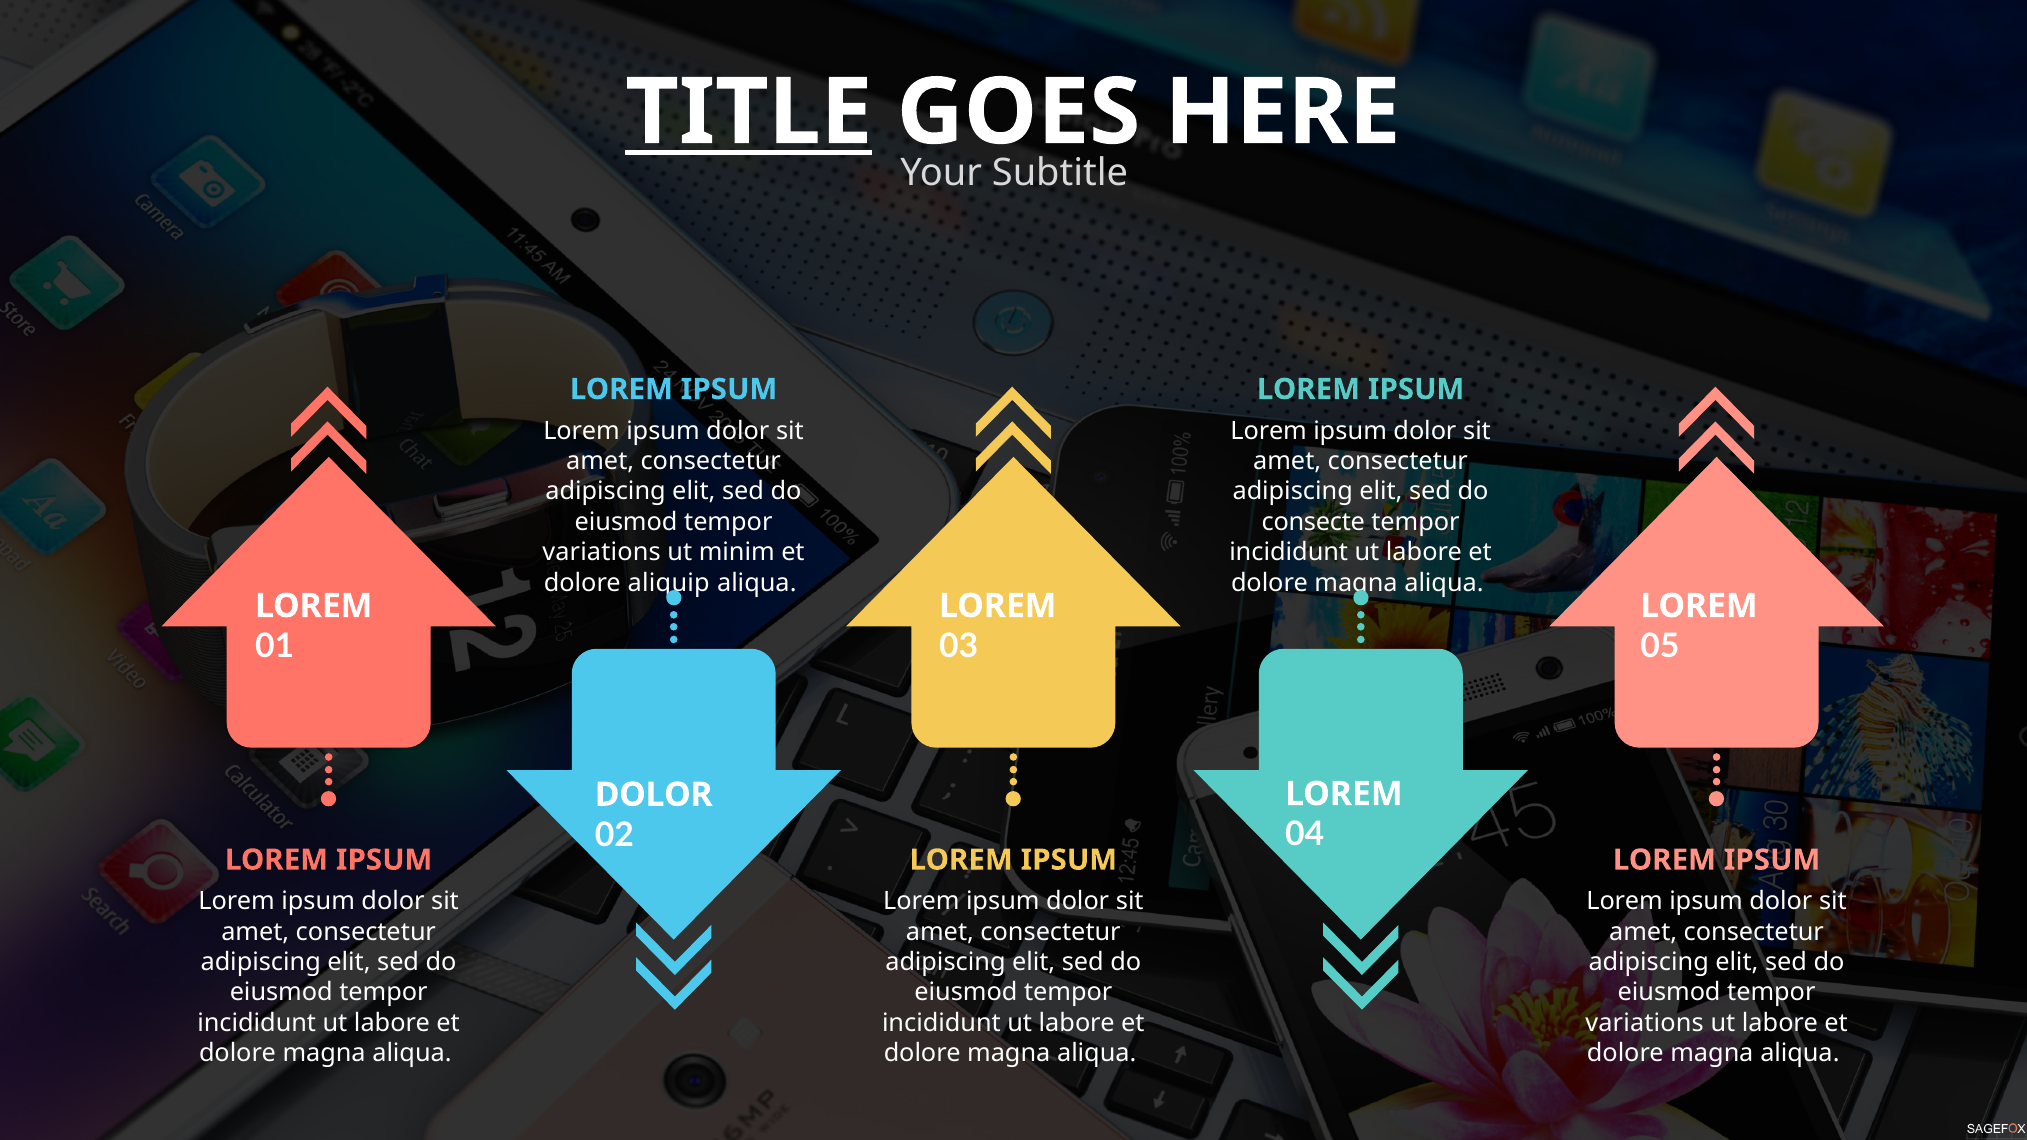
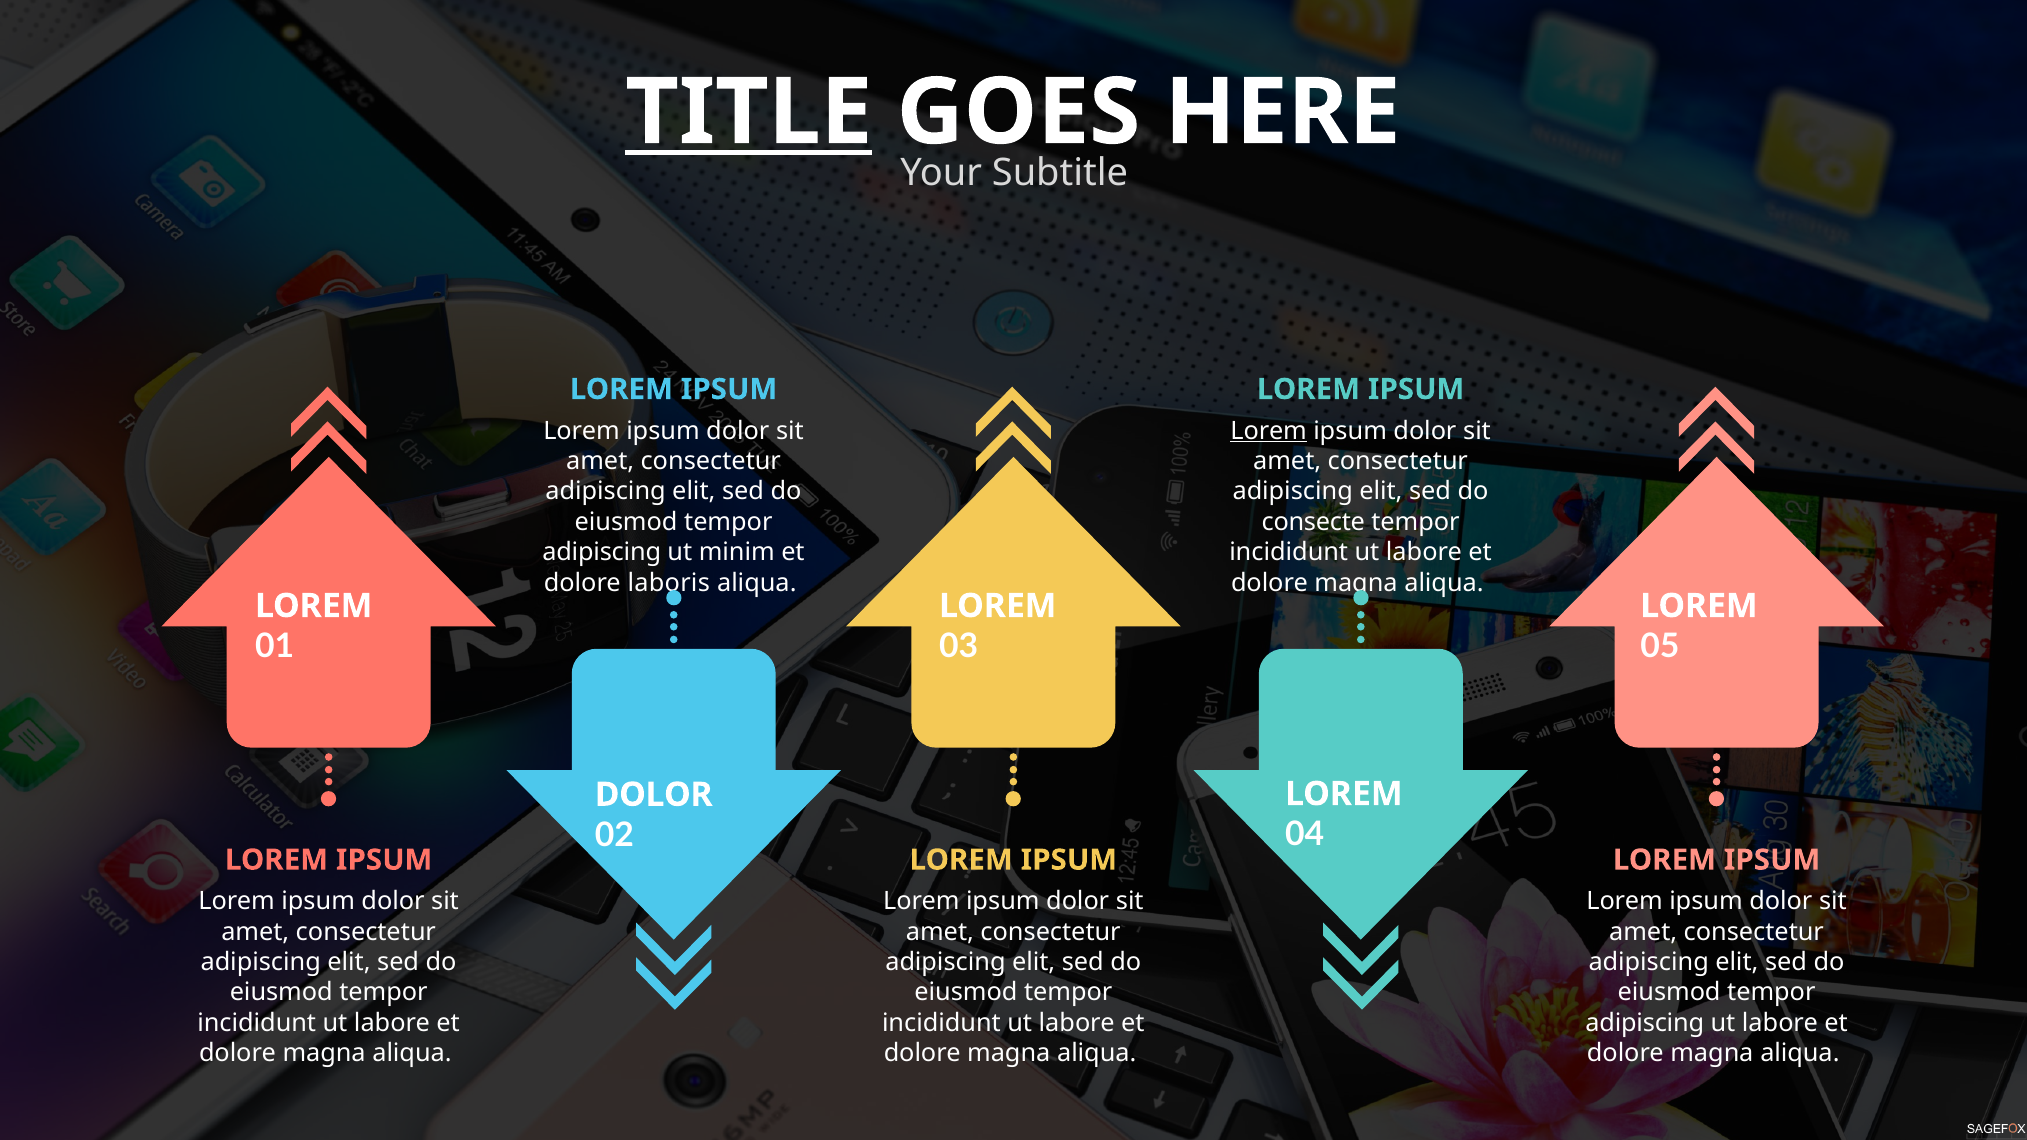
Lorem underline: none -> present (1269, 431)
variations: variations -> adipiscing (602, 553)
aliquip: aliquip -> laboris (669, 583)
variations: variations -> adipiscing (1645, 1023)
